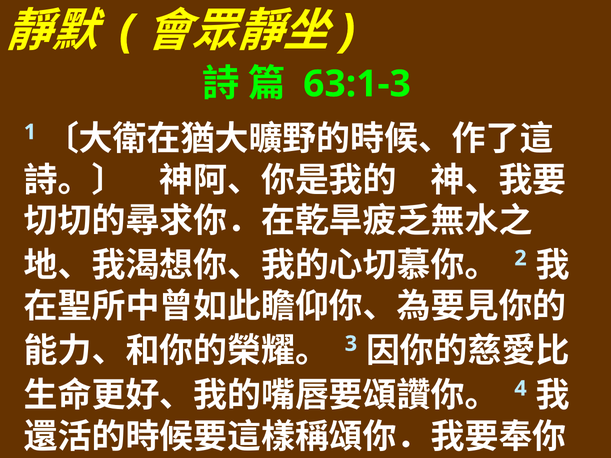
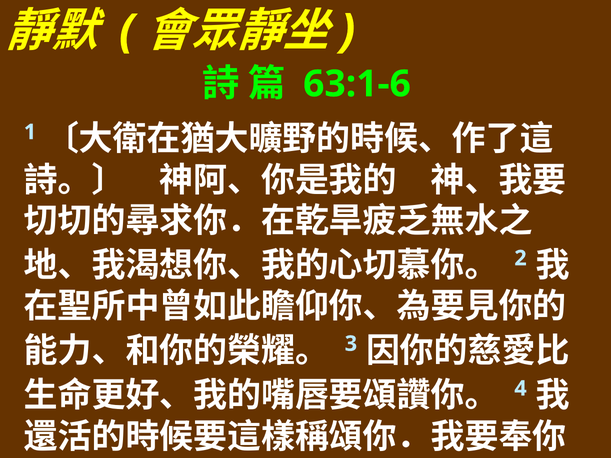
63:1-3: 63:1-3 -> 63:1-6 (357, 84)
